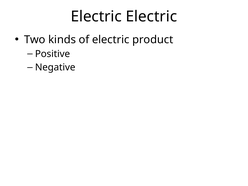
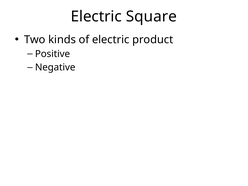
Electric Electric: Electric -> Square (151, 17)
